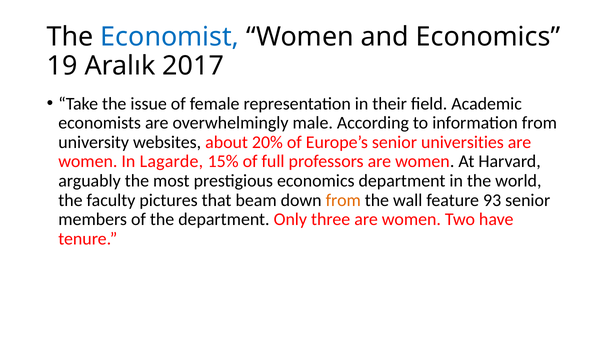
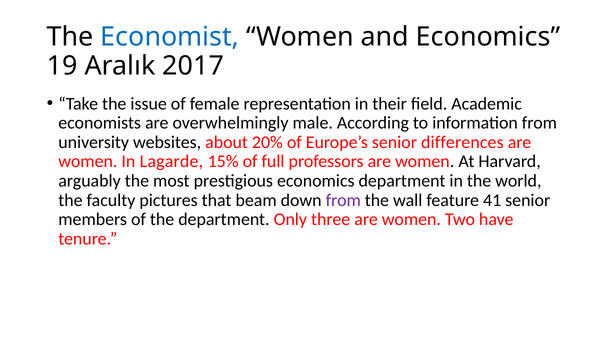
universities: universities -> differences (462, 142)
from colour: orange -> purple (343, 200)
93: 93 -> 41 (492, 200)
